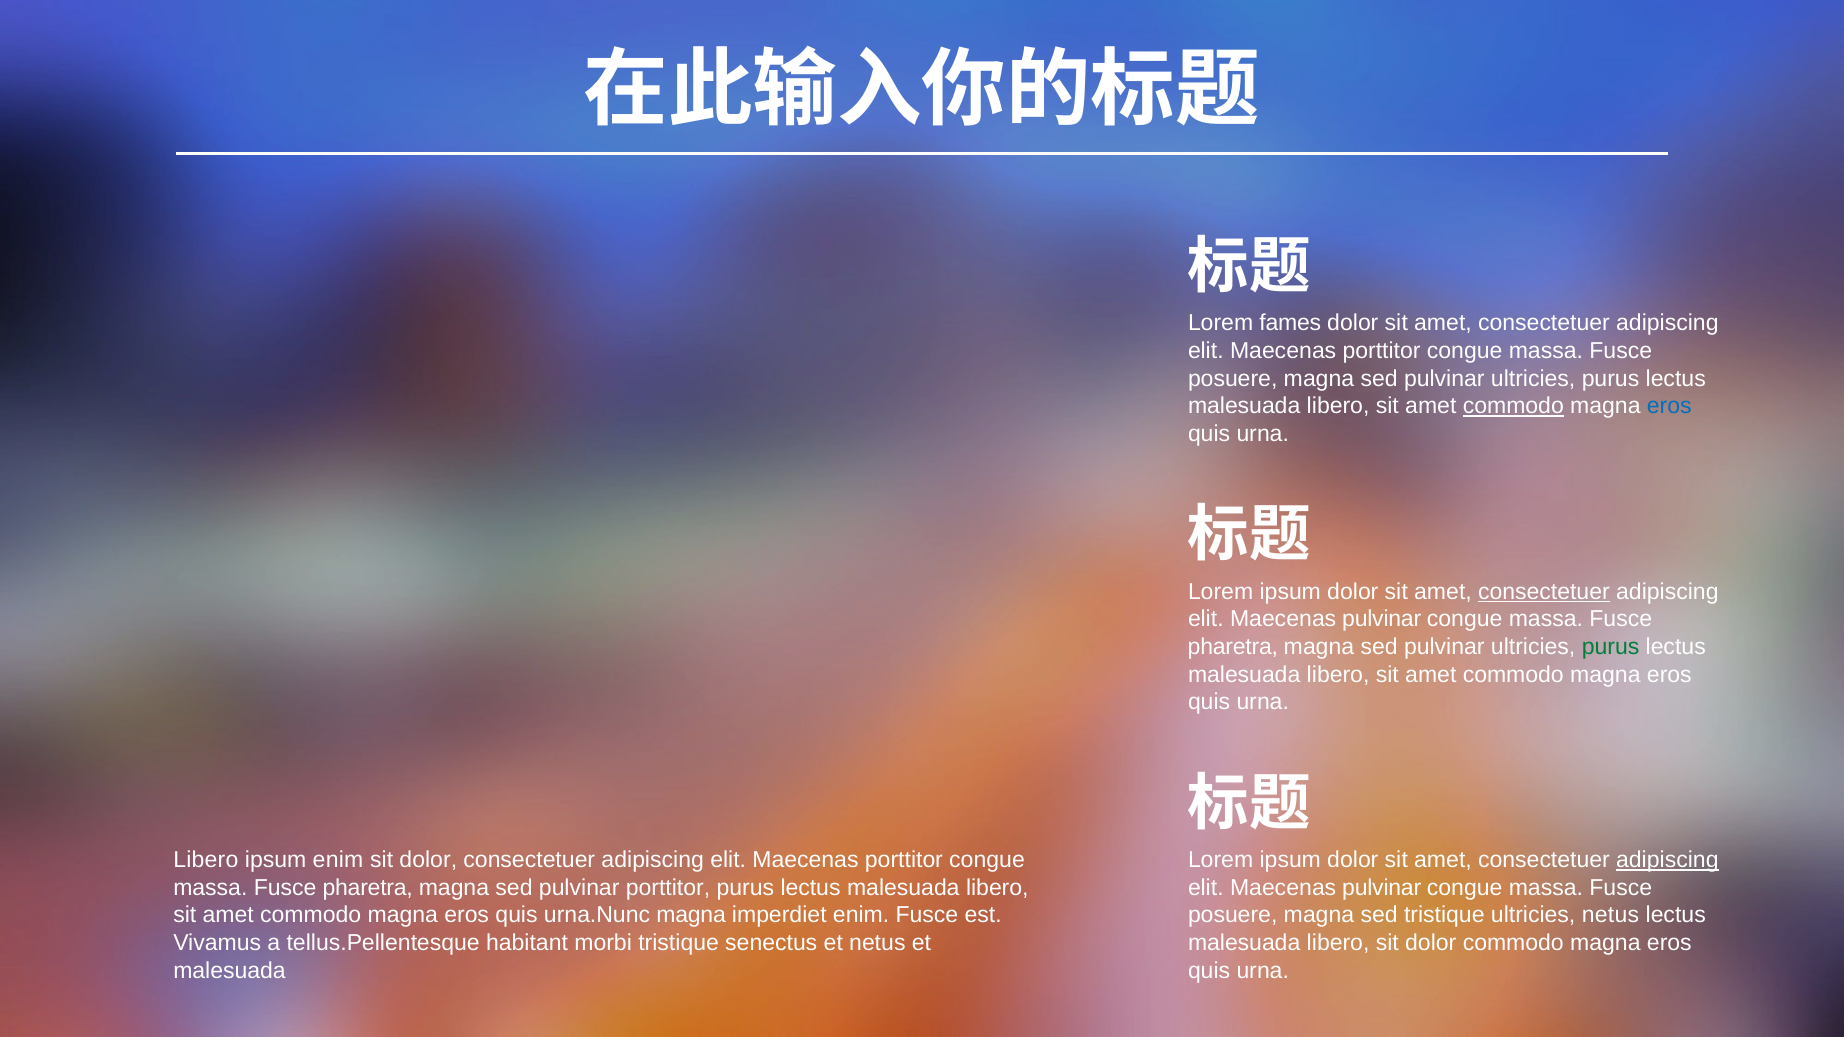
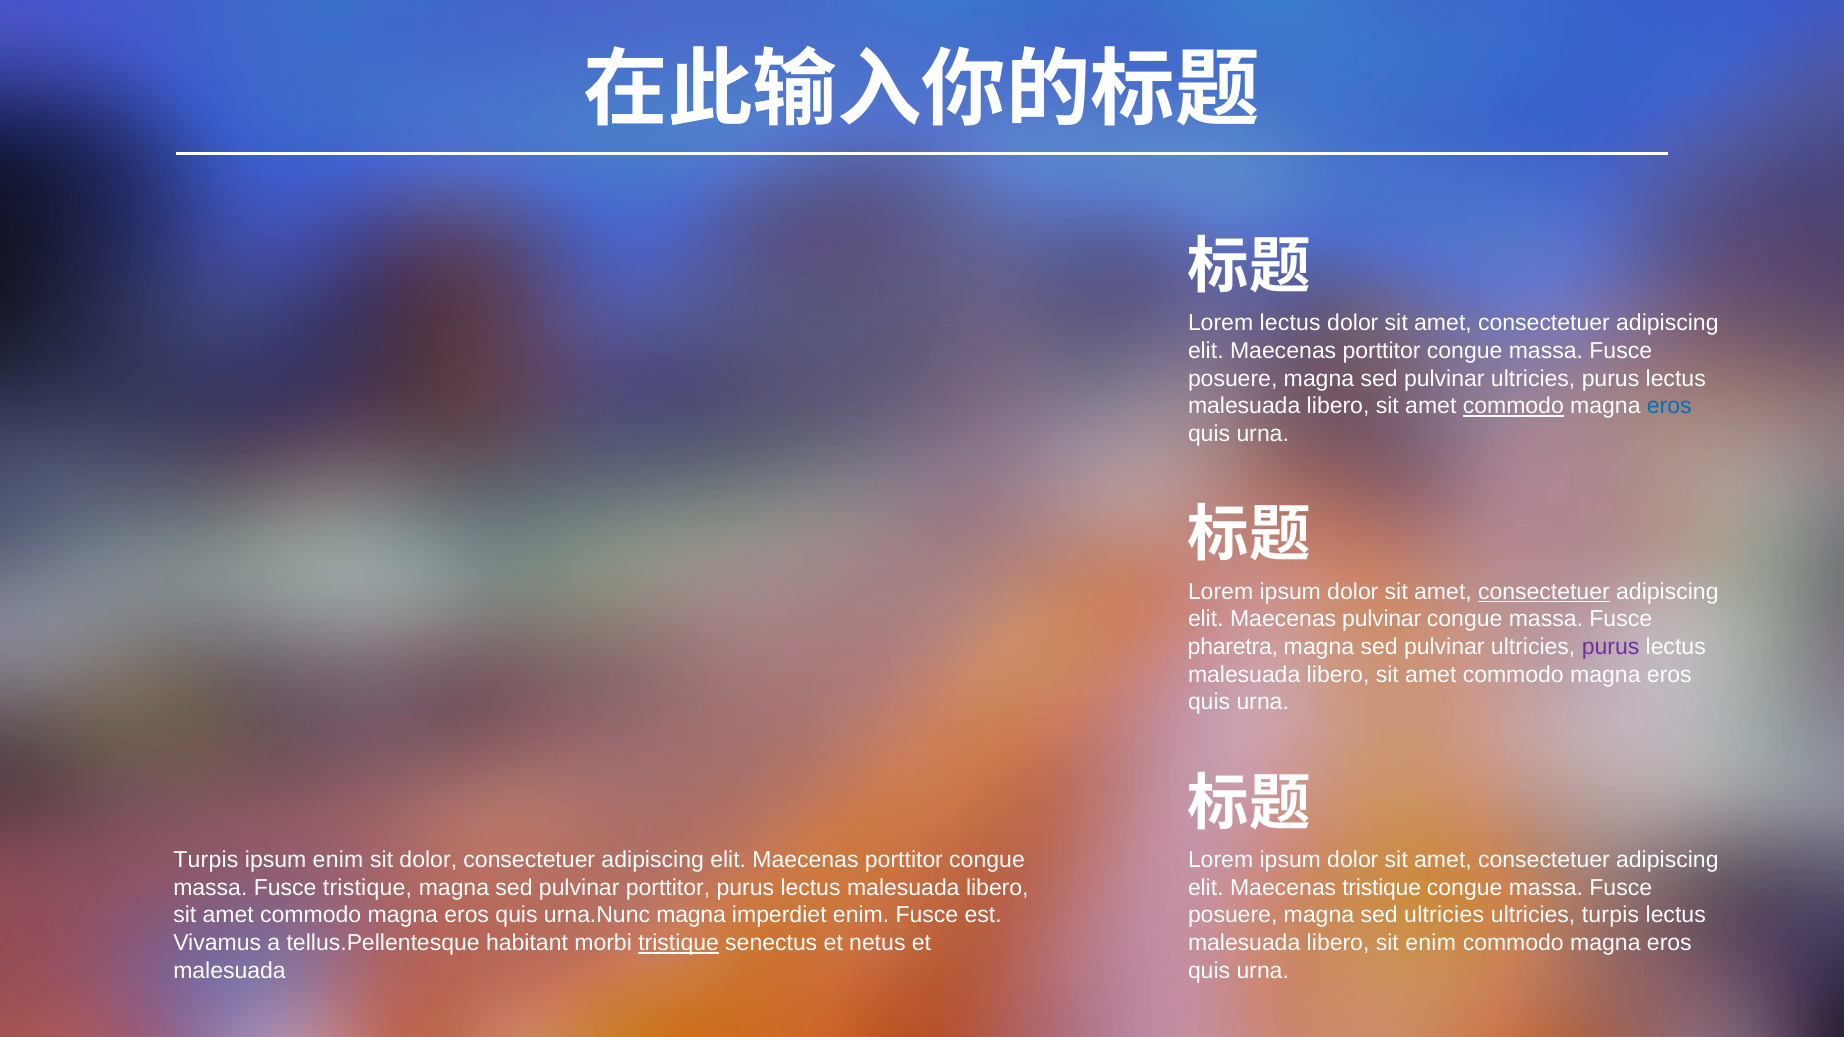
Lorem fames: fames -> lectus (1290, 323)
purus colour: green -> purple (1611, 647)
Libero: Libero -> Turpis (206, 860)
adipiscing underline: present -> none (1667, 860)
pharetra: pharetra -> tristique (367, 888)
pulvinar: pulvinar -> tristique (1382, 888)
sed tristique: tristique -> ultricies (1444, 916)
ultricies netus: netus -> turpis (1610, 916)
tristique underline: none -> present (679, 943)
libero sit dolor: dolor -> enim (1431, 943)
